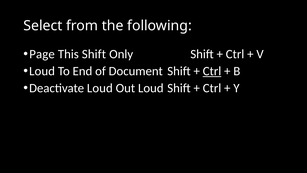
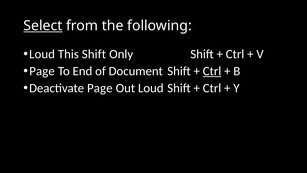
Select underline: none -> present (43, 26)
Page: Page -> Loud (42, 54)
Loud: Loud -> Page (42, 71)
Deactivate Loud: Loud -> Page (100, 88)
